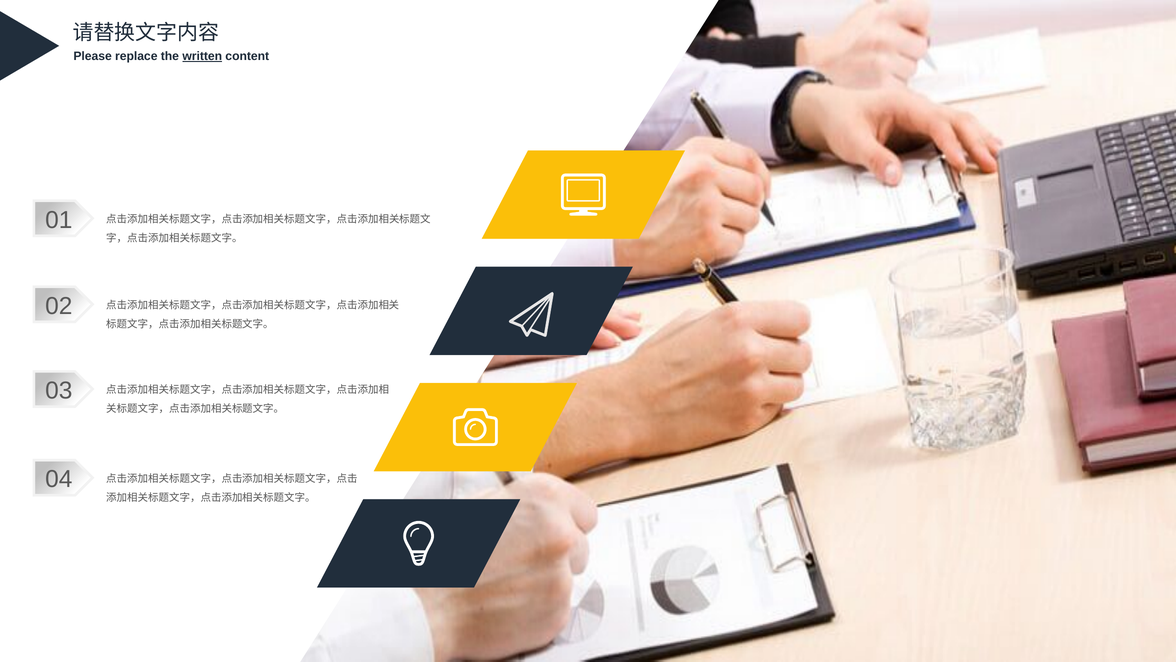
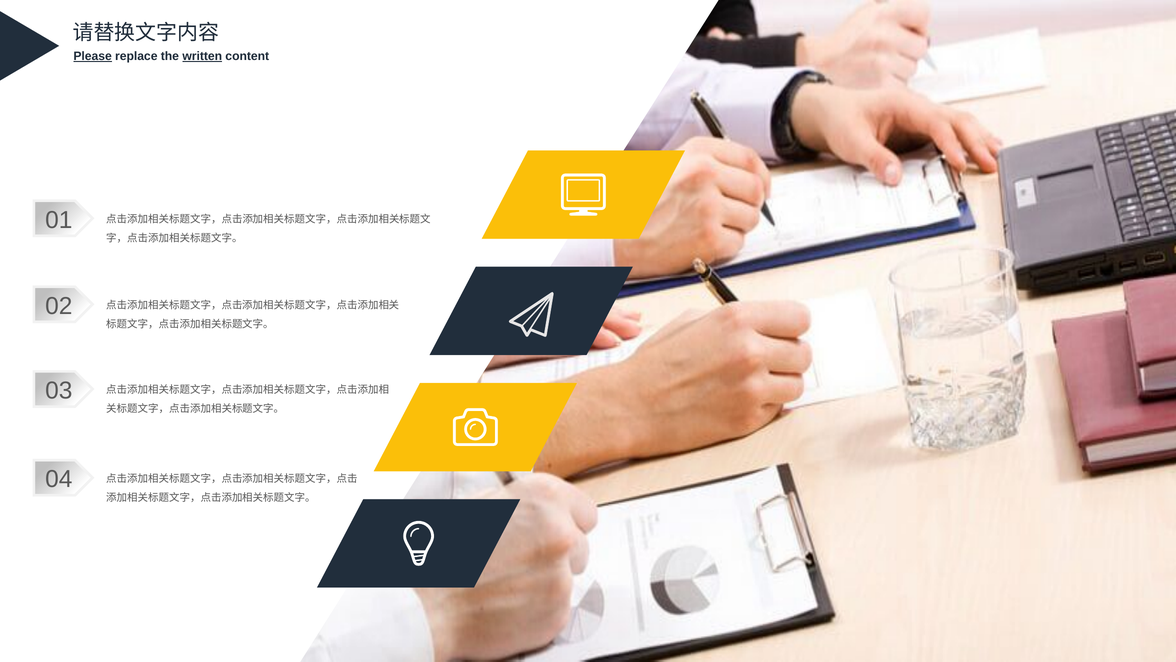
Please underline: none -> present (93, 56)
